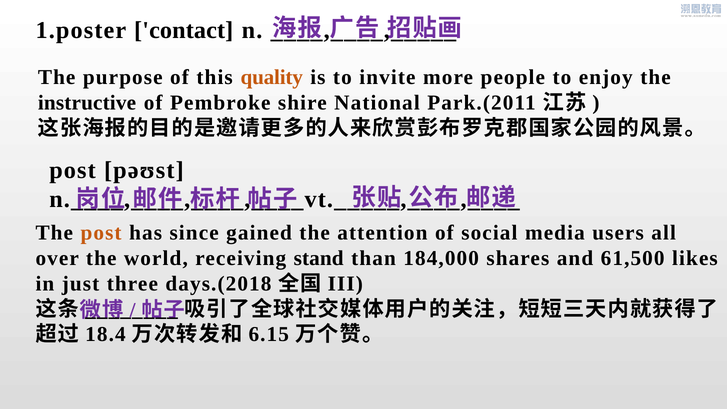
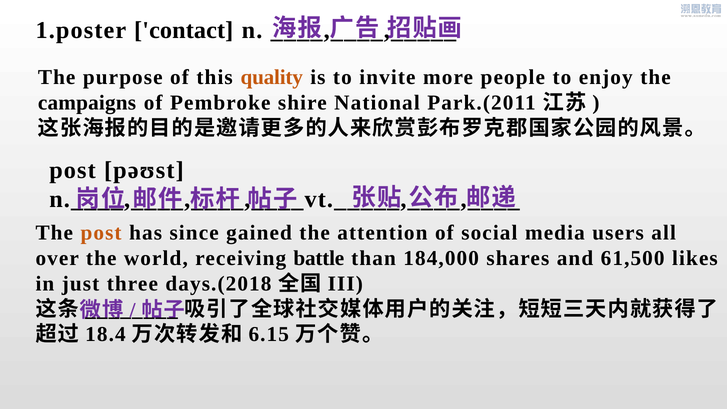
instructive: instructive -> campaigns (87, 103)
stand: stand -> battle (319, 258)
